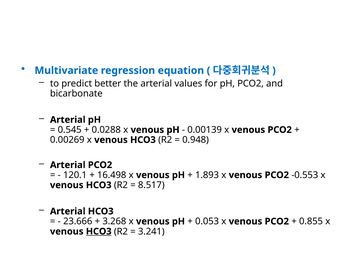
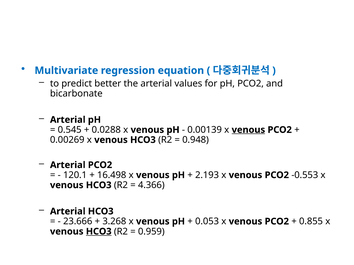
venous underline: none -> present (248, 130)
1.893: 1.893 -> 2.193 (207, 175)
8.517: 8.517 -> 4.366 (151, 185)
3.241: 3.241 -> 0.959 (151, 232)
